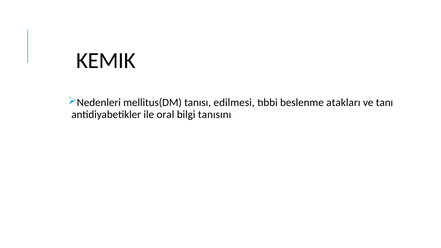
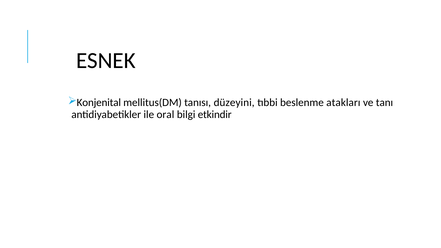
KEMIK: KEMIK -> ESNEK (106, 60)
Nedenleri: Nedenleri -> Konjenital (99, 103)
edilmesi: edilmesi -> düzeyini (234, 103)
tanısını: tanısını -> etkindir (215, 115)
